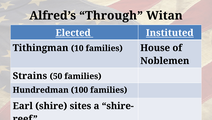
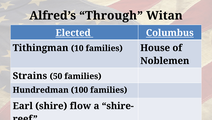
Instituted: Instituted -> Columbus (170, 33)
sites: sites -> flow (80, 105)
